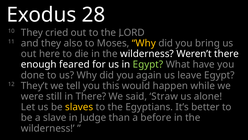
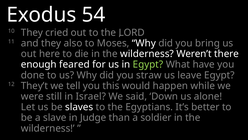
28: 28 -> 54 (94, 15)
Why colour: yellow -> white (144, 43)
again: again -> straw (149, 75)
in There: There -> Israel (91, 96)
Straw: Straw -> Down (164, 96)
slaves colour: yellow -> white (79, 107)
before: before -> soldier (156, 117)
